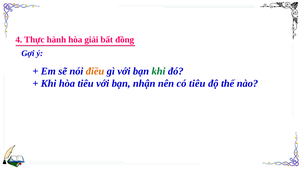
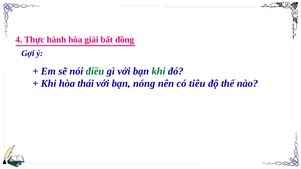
điều colour: orange -> green (95, 71)
hòa tiêu: tiêu -> thái (86, 84)
nhận: nhận -> nóng (144, 84)
